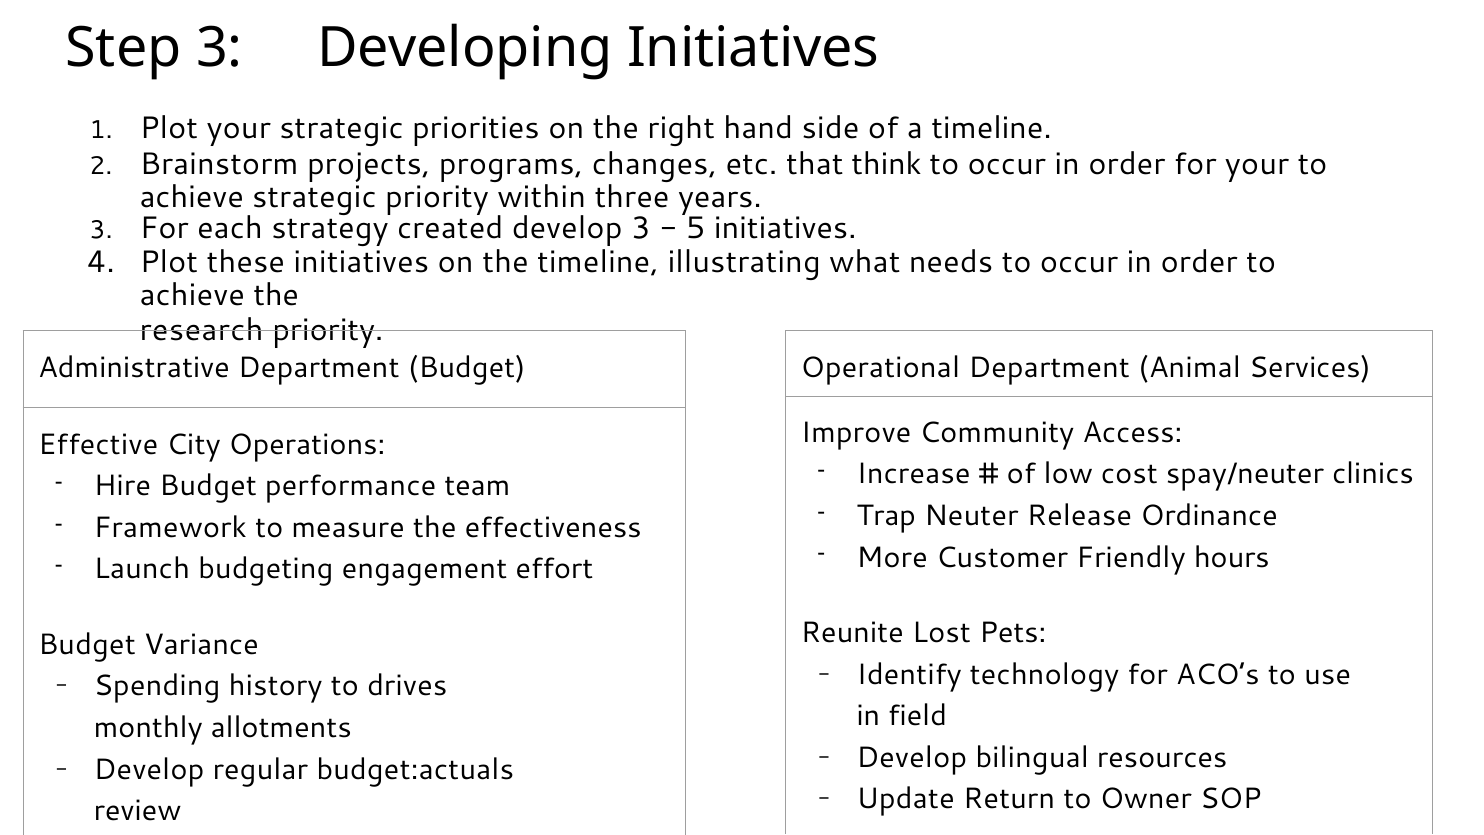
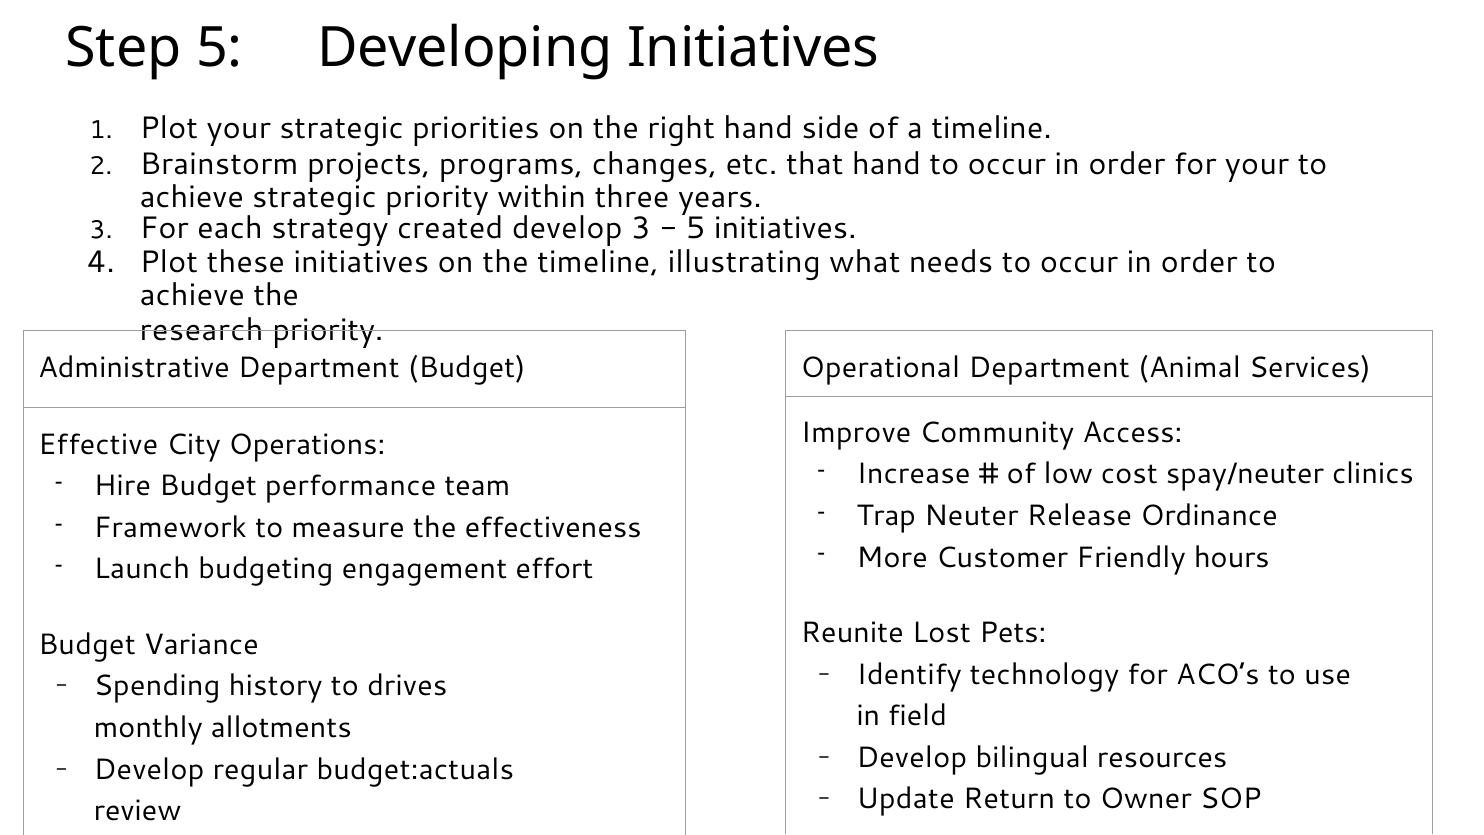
Step 3: 3 -> 5 (219, 48)
that think: think -> hand (887, 164)
